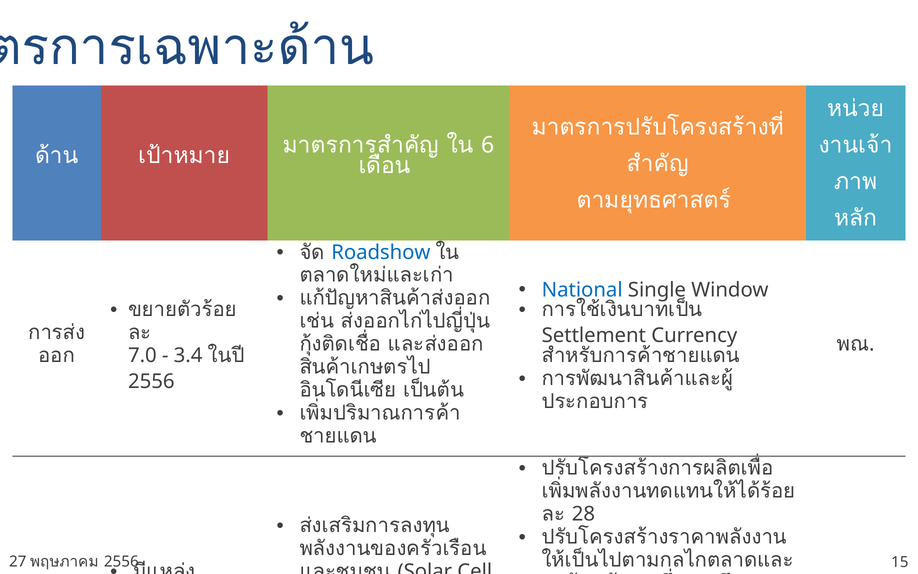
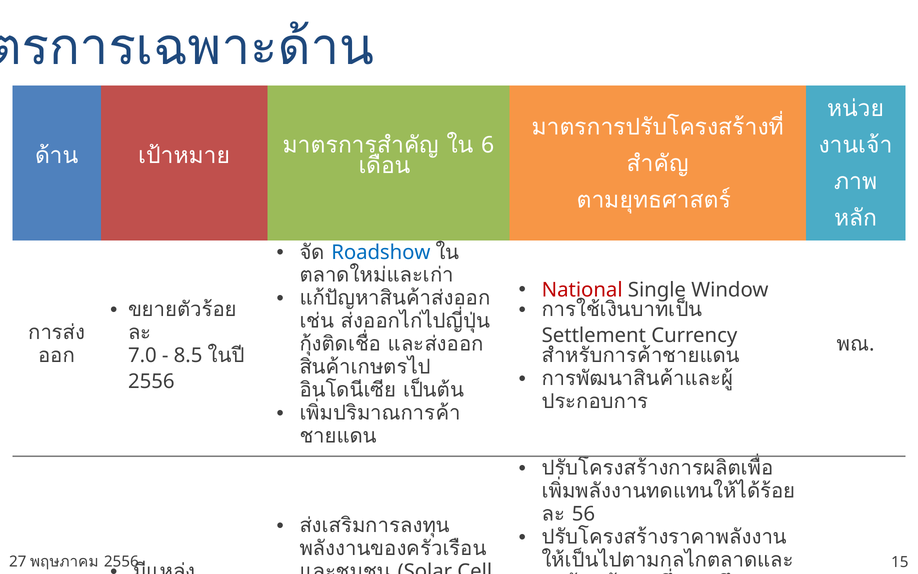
National colour: blue -> red (582, 290)
3.4: 3.4 -> 8.5 (188, 355)
28: 28 -> 56 (583, 514)
